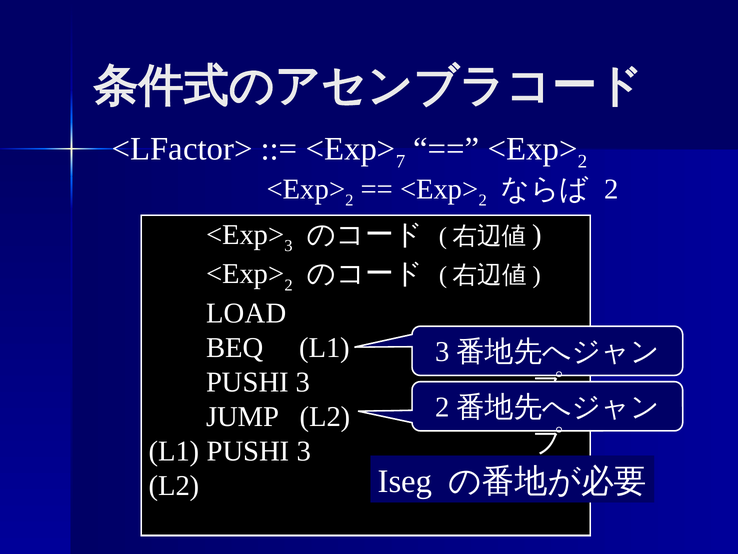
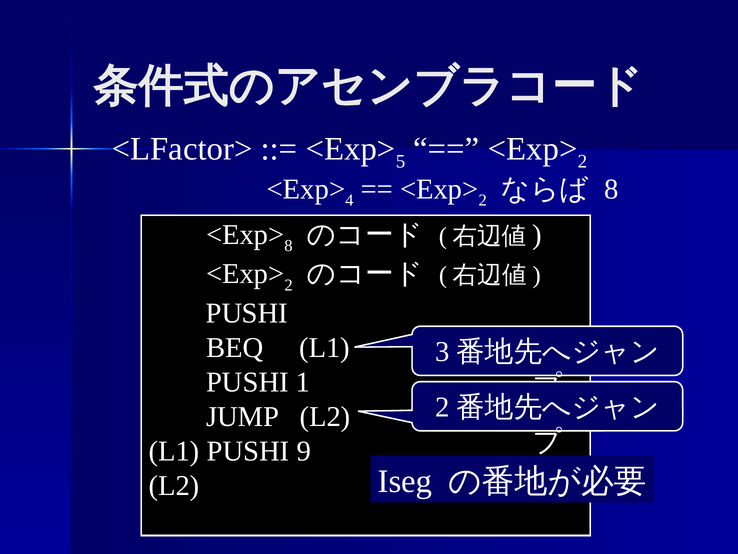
7: 7 -> 5 (401, 161)
2: 2 -> 4 (349, 200)
2: 2 -> 8 (611, 189)
3: 3 -> 8 (289, 246)
LOAD: LOAD -> PUSHI (247, 313)
3: 3 -> 1 (303, 382)
3: 3 -> 9 (304, 451)
